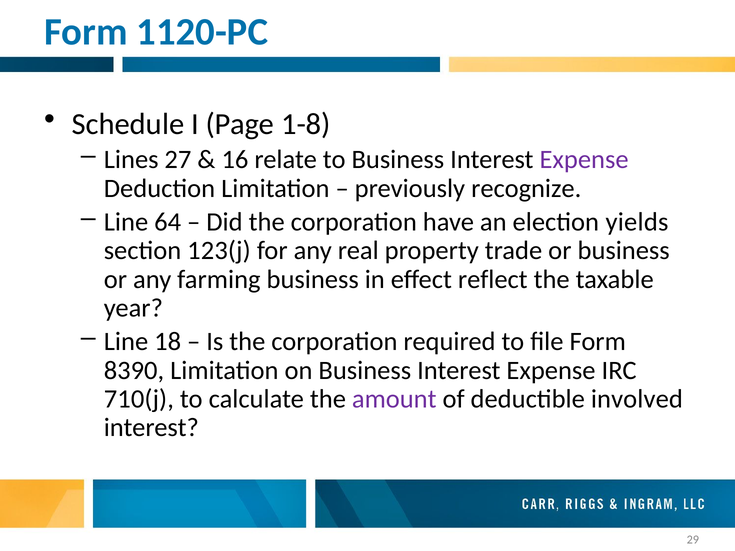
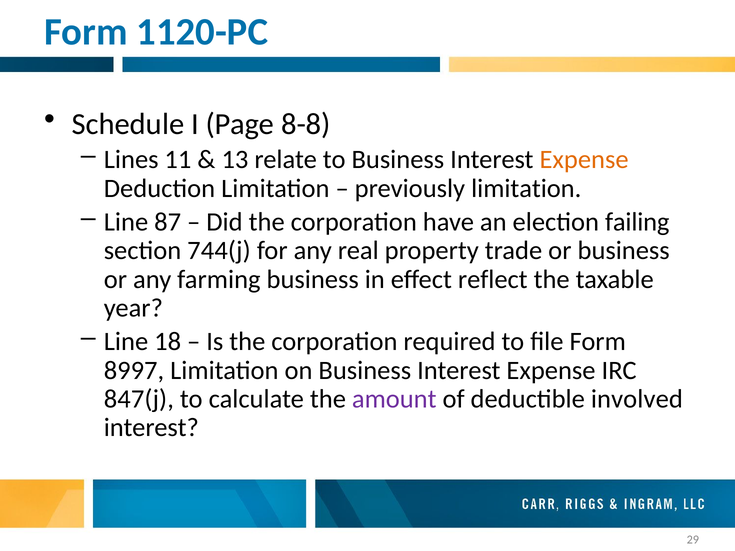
1-8: 1-8 -> 8-8 (306, 124)
27: 27 -> 11 (178, 160)
16: 16 -> 13 (235, 160)
Expense colour: purple -> orange (584, 160)
previously recognize: recognize -> limitation (526, 188)
64: 64 -> 87 (168, 222)
yields: yields -> failing (637, 222)
123(j: 123(j -> 744(j (219, 251)
8390: 8390 -> 8997 (134, 371)
710(j: 710(j -> 847(j (139, 399)
